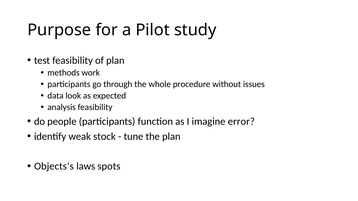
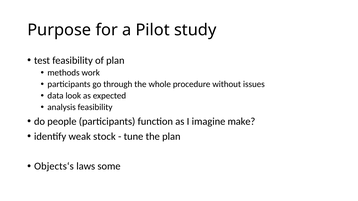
error: error -> make (241, 122)
spots: spots -> some (109, 167)
